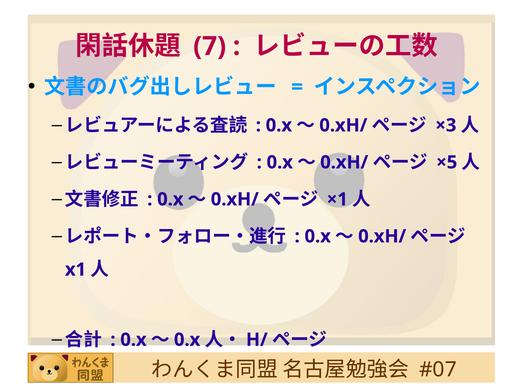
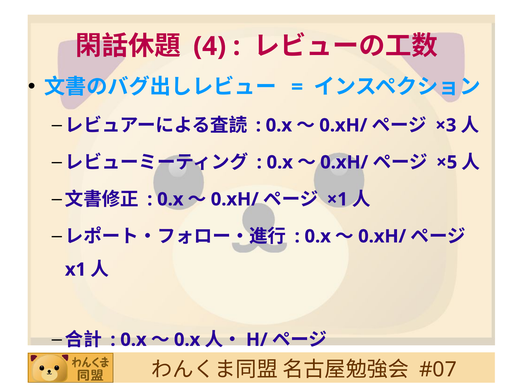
7: 7 -> 4 (210, 46)
